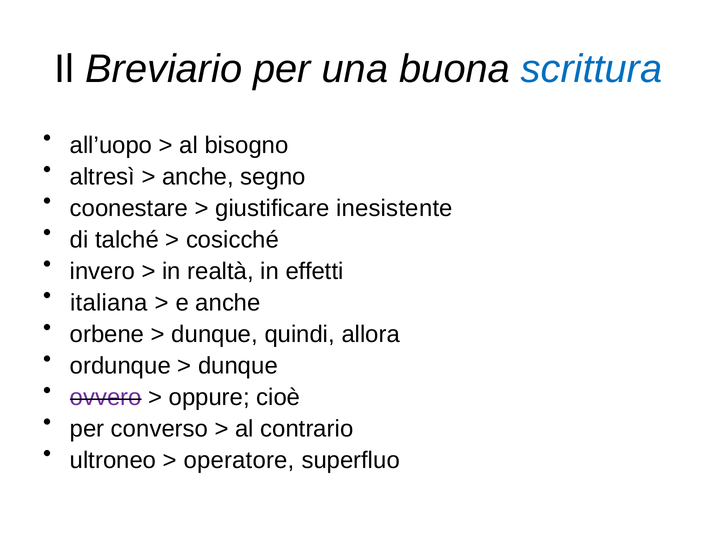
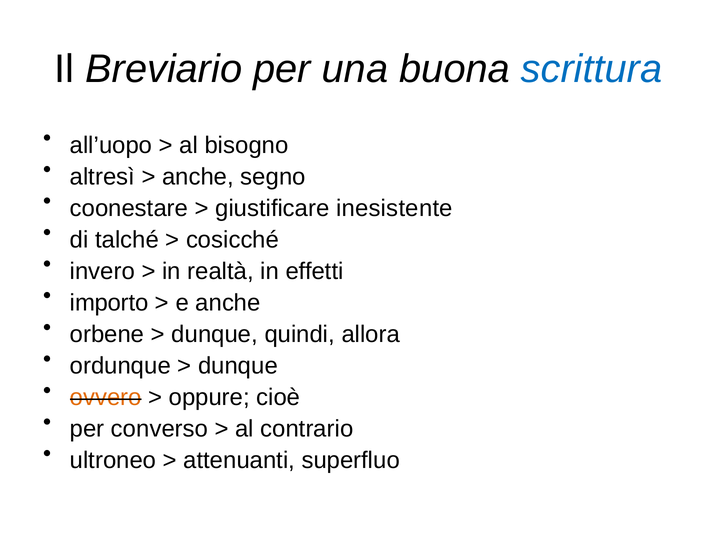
italiana: italiana -> importo (109, 303)
ovvero colour: purple -> orange (106, 397)
operatore: operatore -> attenuanti (239, 460)
